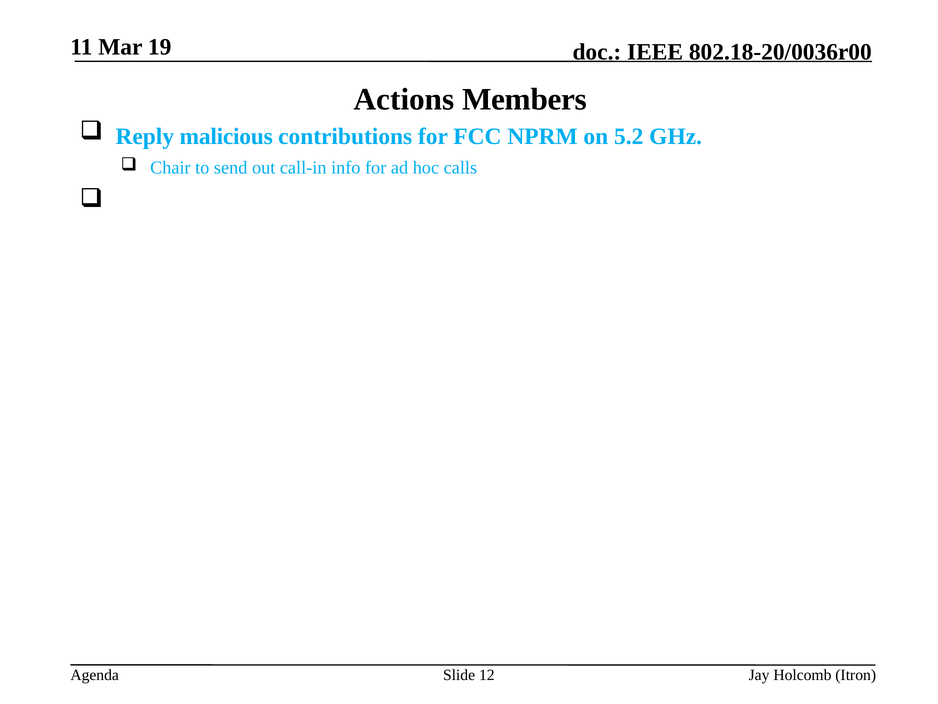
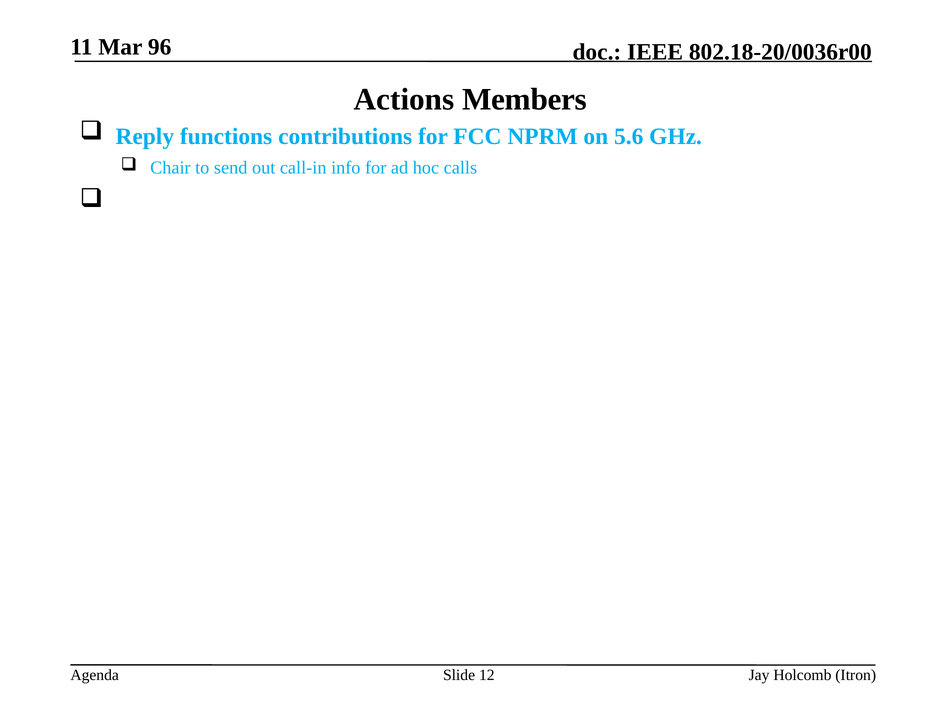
19: 19 -> 96 (160, 47)
malicious: malicious -> functions (226, 136)
5.2: 5.2 -> 5.6 (629, 136)
